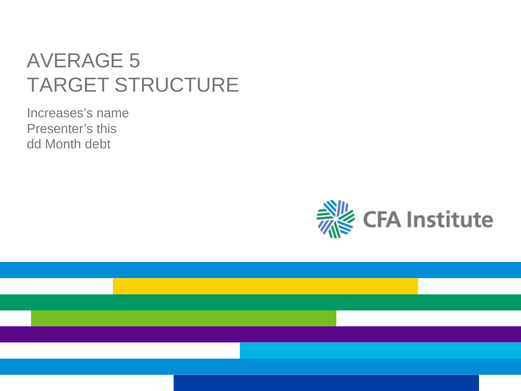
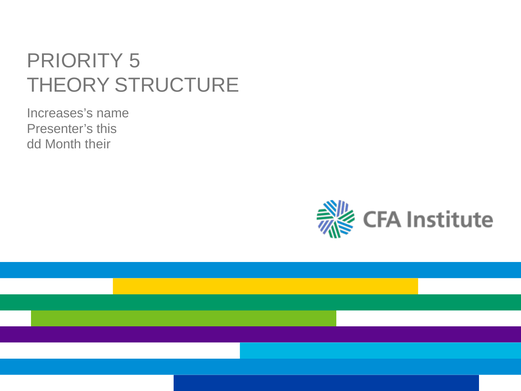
AVERAGE: AVERAGE -> PRIORITY (75, 61)
TARGET: TARGET -> THEORY (68, 85)
debt: debt -> their (98, 144)
